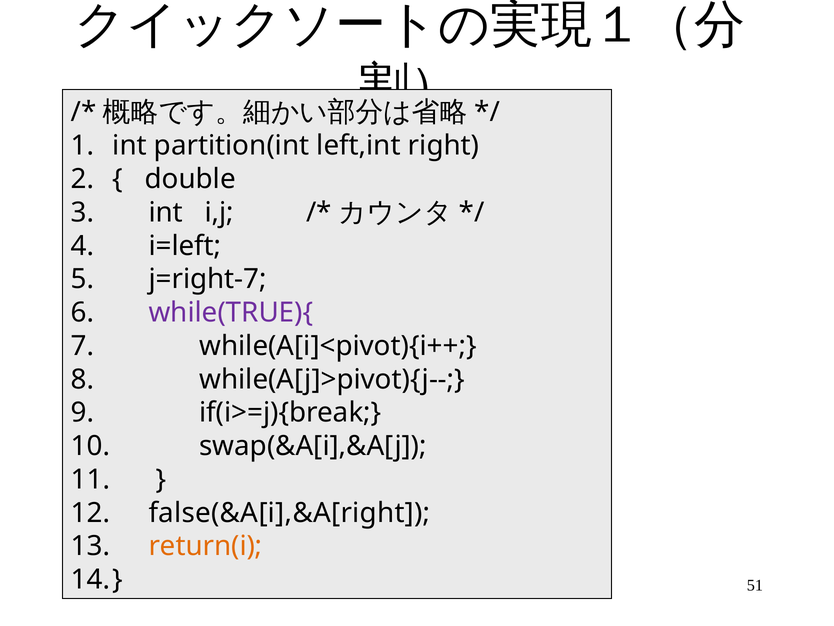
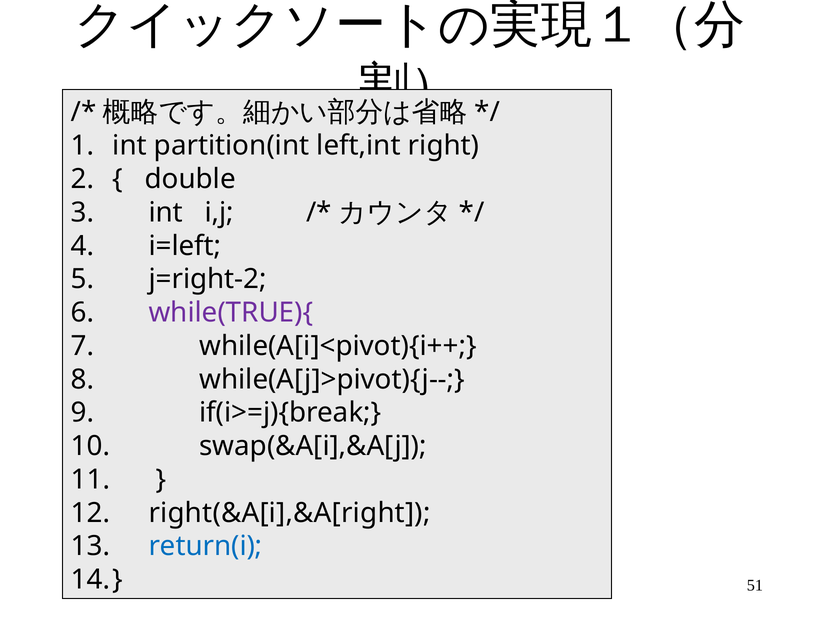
j=right-7: j=right-7 -> j=right-2 (208, 279)
false(&A[i],&A[right: false(&A[i],&A[right -> right(&A[i],&A[right (290, 512)
return(i colour: orange -> blue (205, 546)
